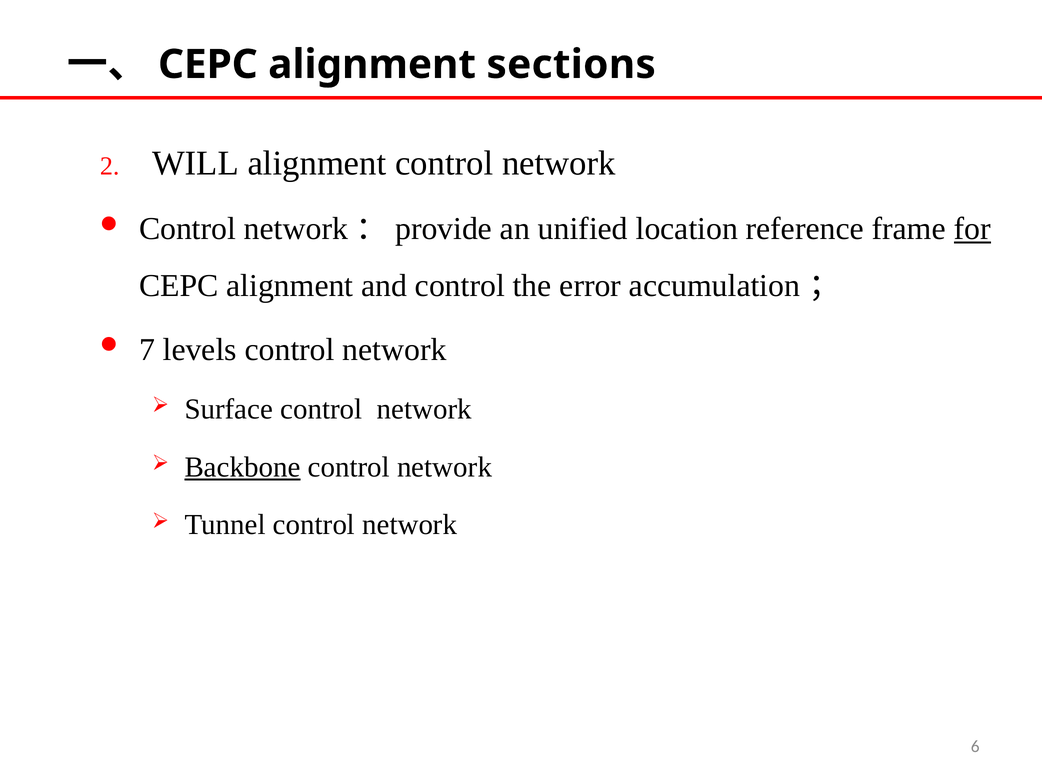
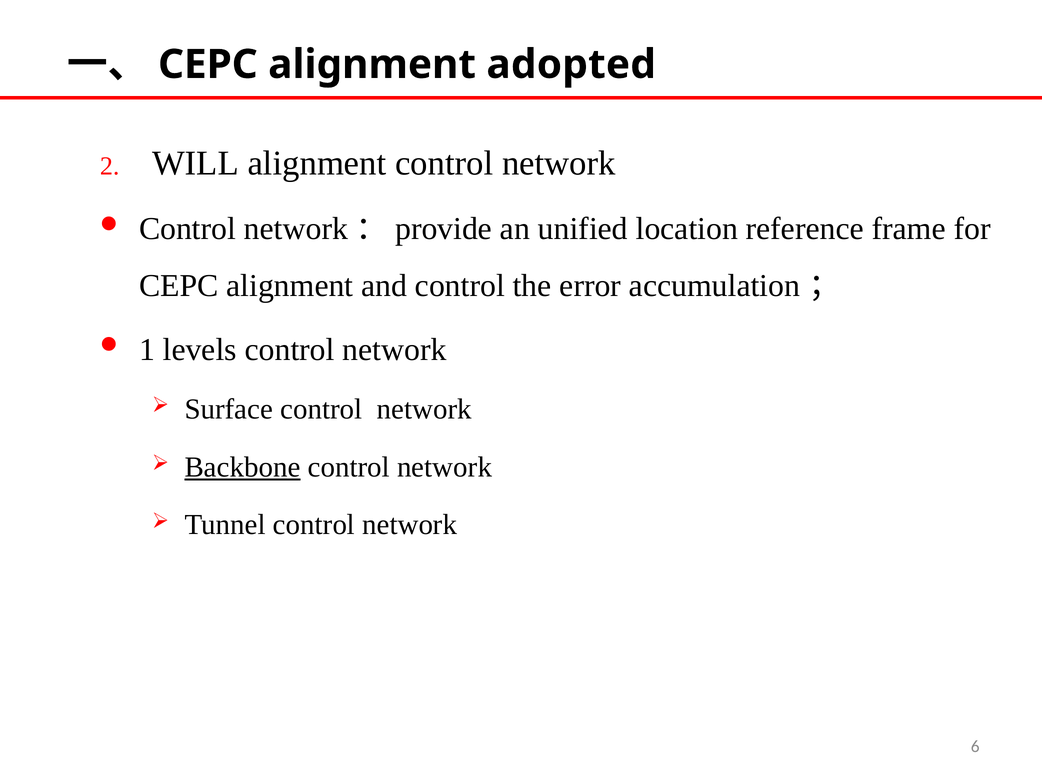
sections: sections -> adopted (571, 64)
for underline: present -> none (972, 228)
7: 7 -> 1 (147, 349)
